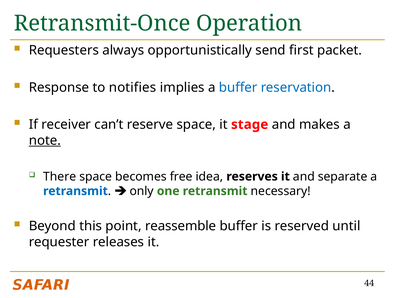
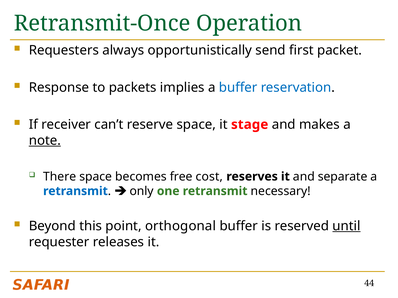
notifies: notifies -> packets (133, 88)
idea: idea -> cost (209, 177)
reassemble: reassemble -> orthogonal (181, 226)
until underline: none -> present (346, 226)
